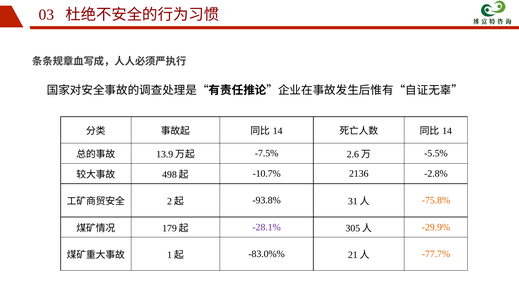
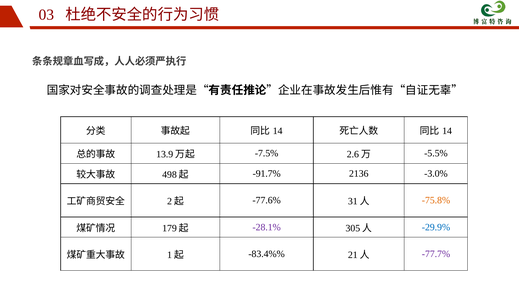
-10.7%: -10.7% -> -91.7% (267, 174)
-2.8%: -2.8% -> -3.0% (436, 174)
-93.8%: -93.8% -> -77.6% (267, 200)
-29.9% colour: orange -> blue (436, 227)
-83.0%%: -83.0%% -> -83.4%% (267, 254)
-77.7% colour: orange -> purple (436, 254)
